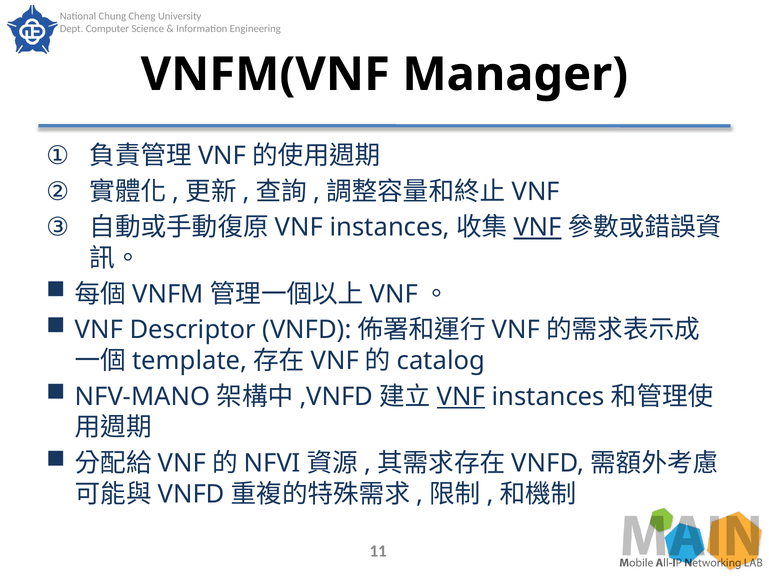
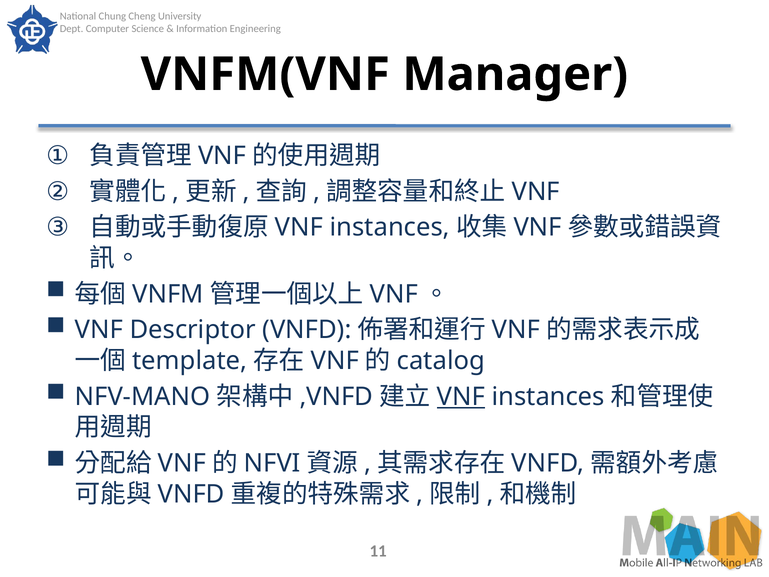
VNF underline: present -> none (538, 227)
